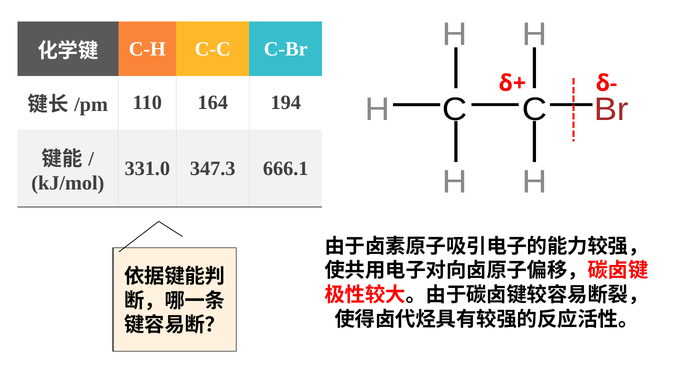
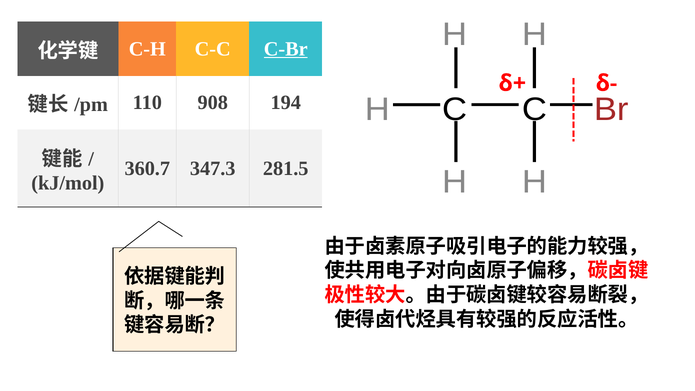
C-Br underline: none -> present (286, 49)
164: 164 -> 908 (213, 103)
331.0: 331.0 -> 360.7 (147, 168)
666.1: 666.1 -> 281.5 (286, 168)
